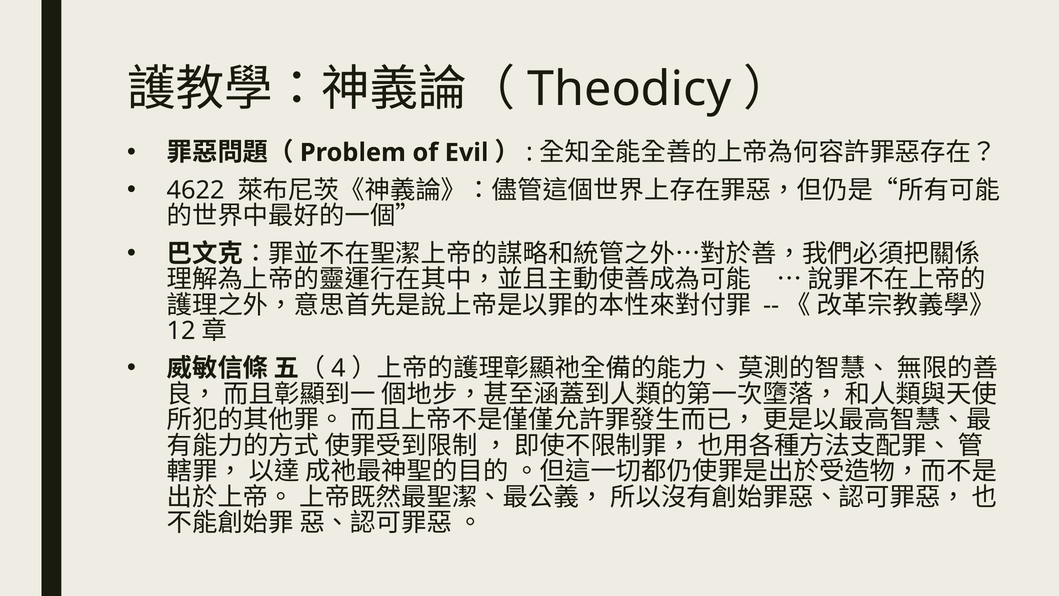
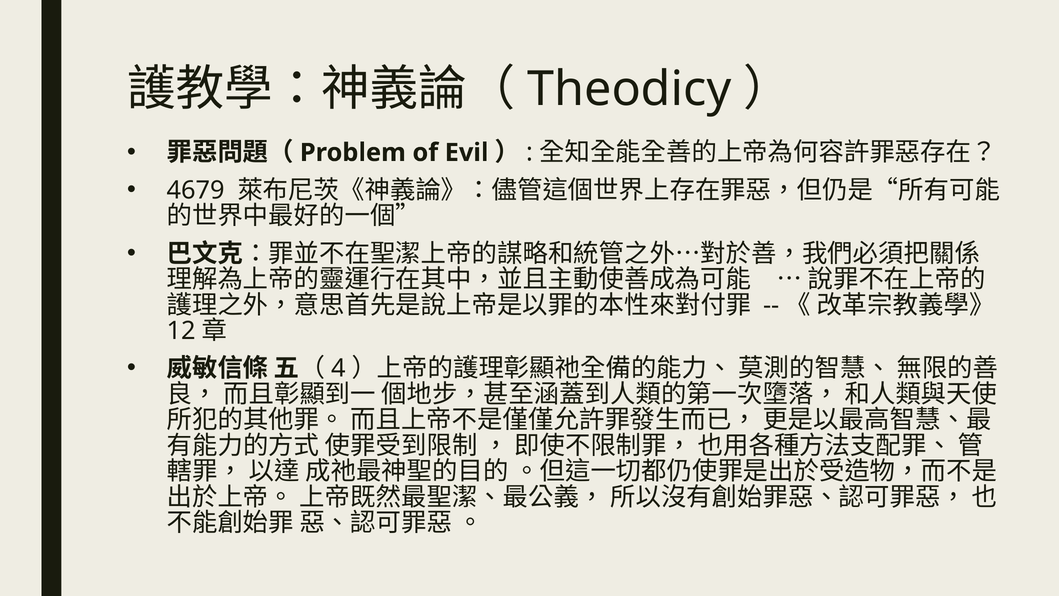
4622: 4622 -> 4679 (196, 190)
